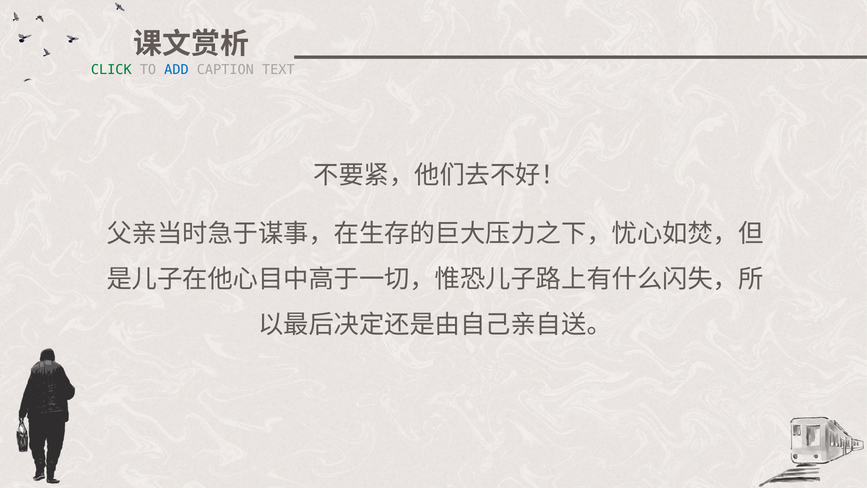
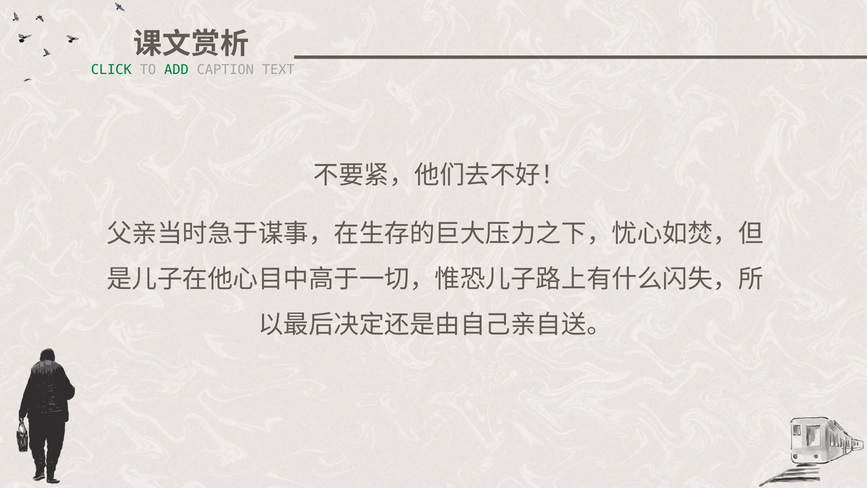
ADD colour: blue -> green (176, 70)
